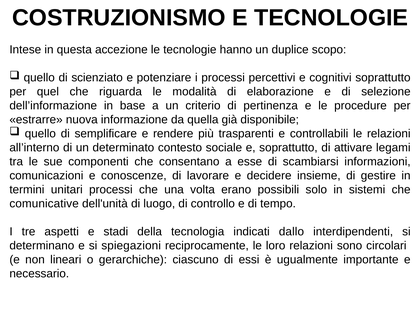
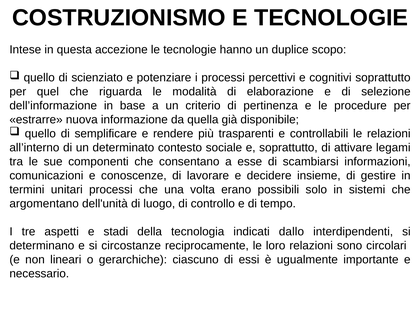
comunicative: comunicative -> argomentano (44, 204)
spiegazioni: spiegazioni -> circostanze (131, 246)
